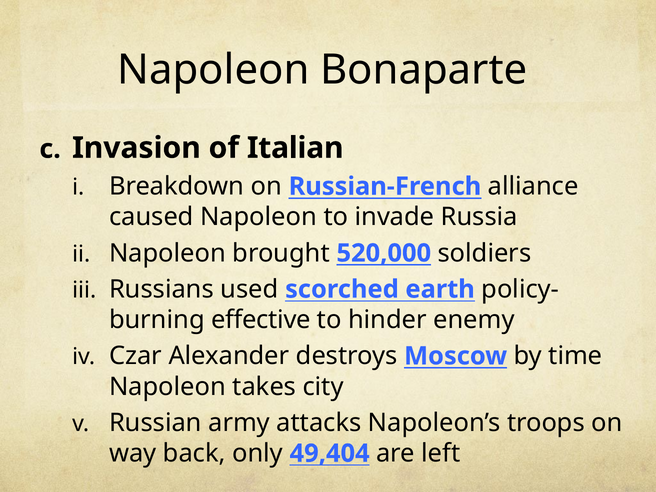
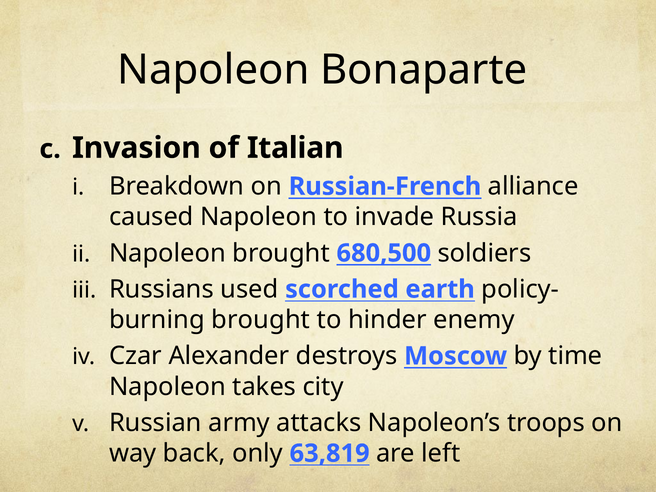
520,000: 520,000 -> 680,500 (384, 253)
burning effective: effective -> brought (261, 320)
49,404: 49,404 -> 63,819 (330, 453)
